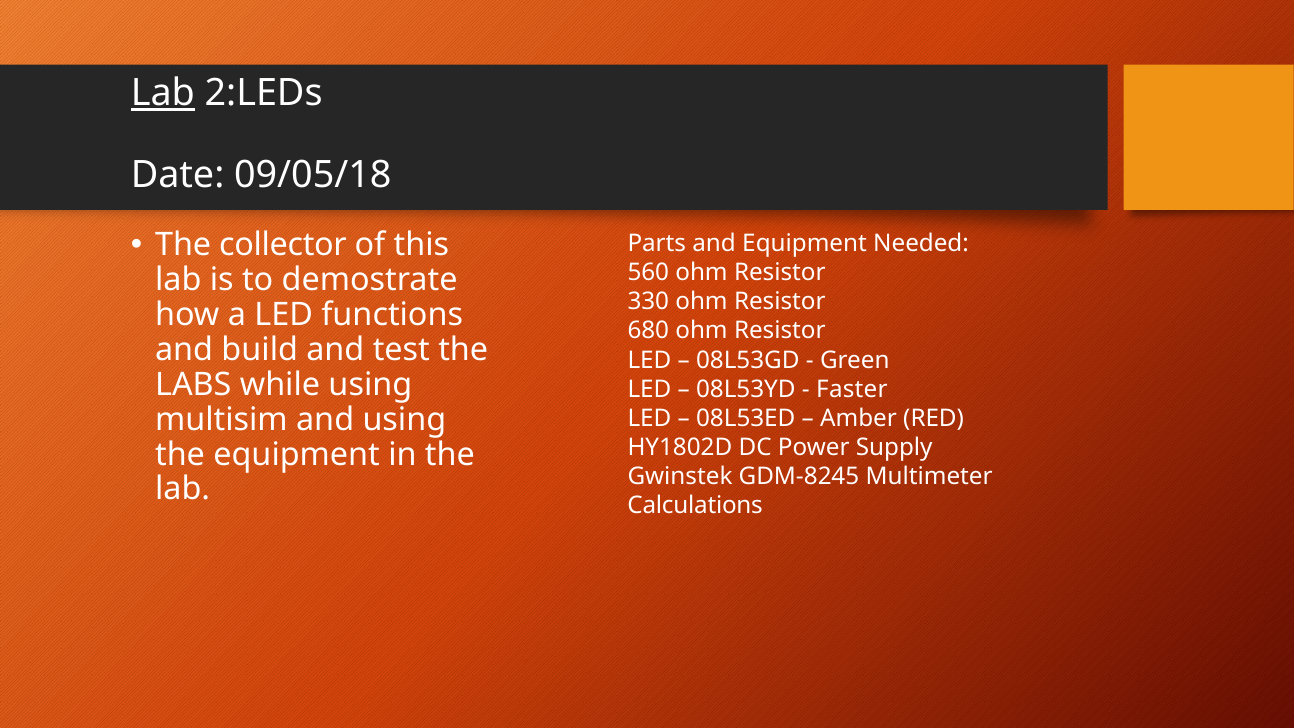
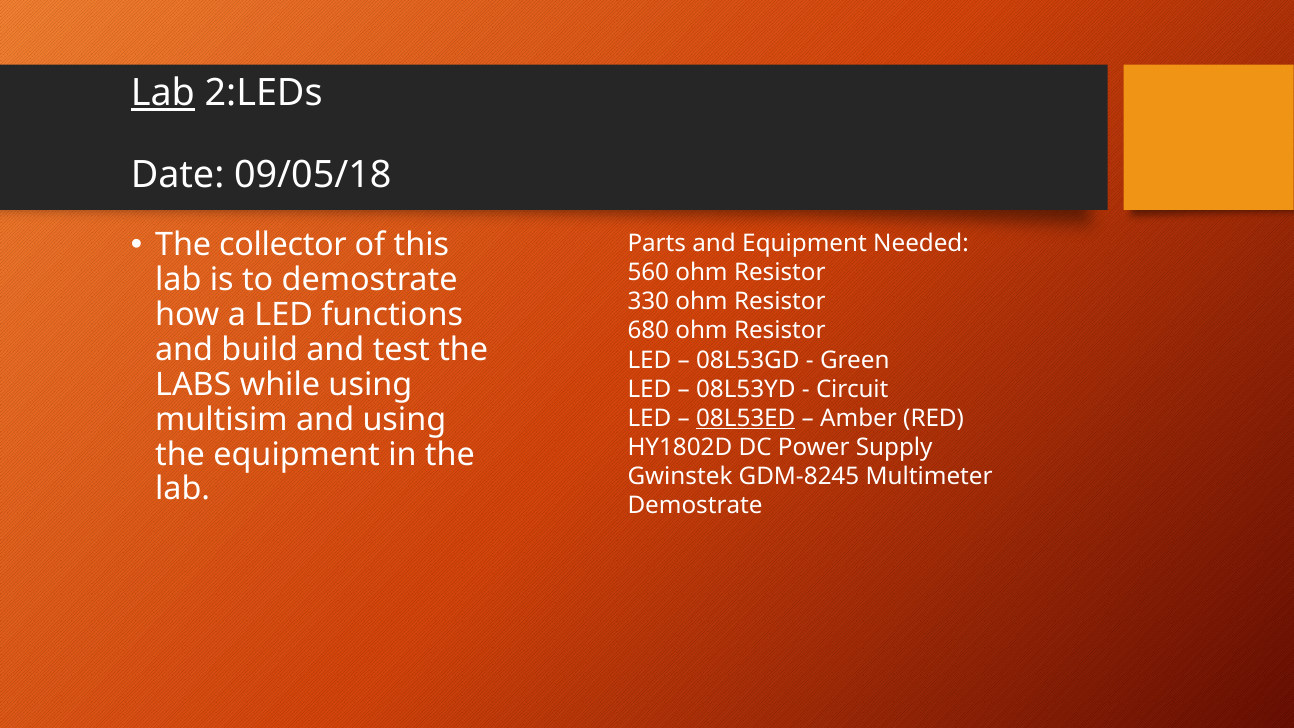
Faster: Faster -> Circuit (852, 389)
08L53ED underline: none -> present (746, 418)
Calculations: Calculations -> Demostrate (695, 506)
